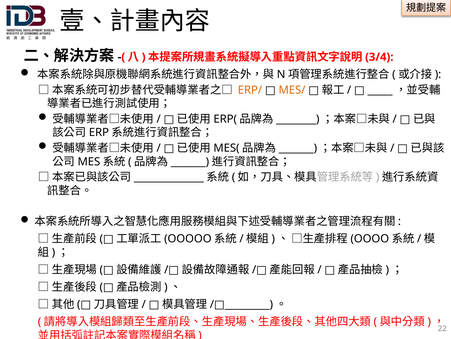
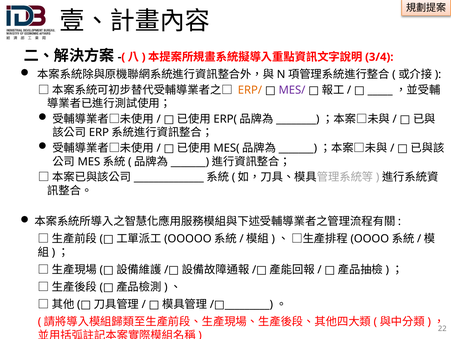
MES/ colour: orange -> purple (292, 90)
